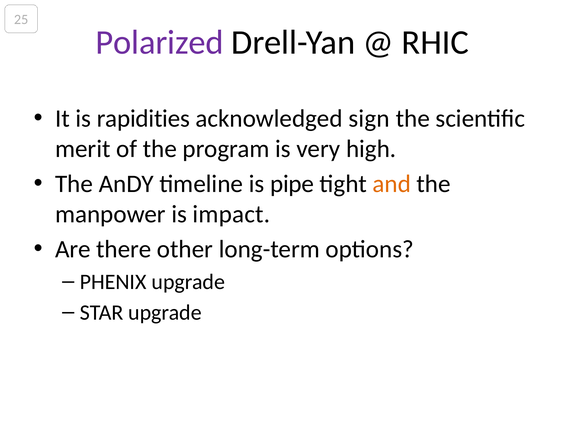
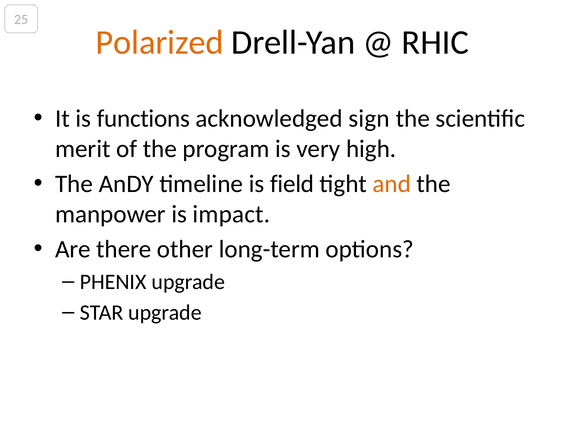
Polarized colour: purple -> orange (160, 42)
rapidities: rapidities -> functions (143, 119)
pipe: pipe -> field (292, 184)
